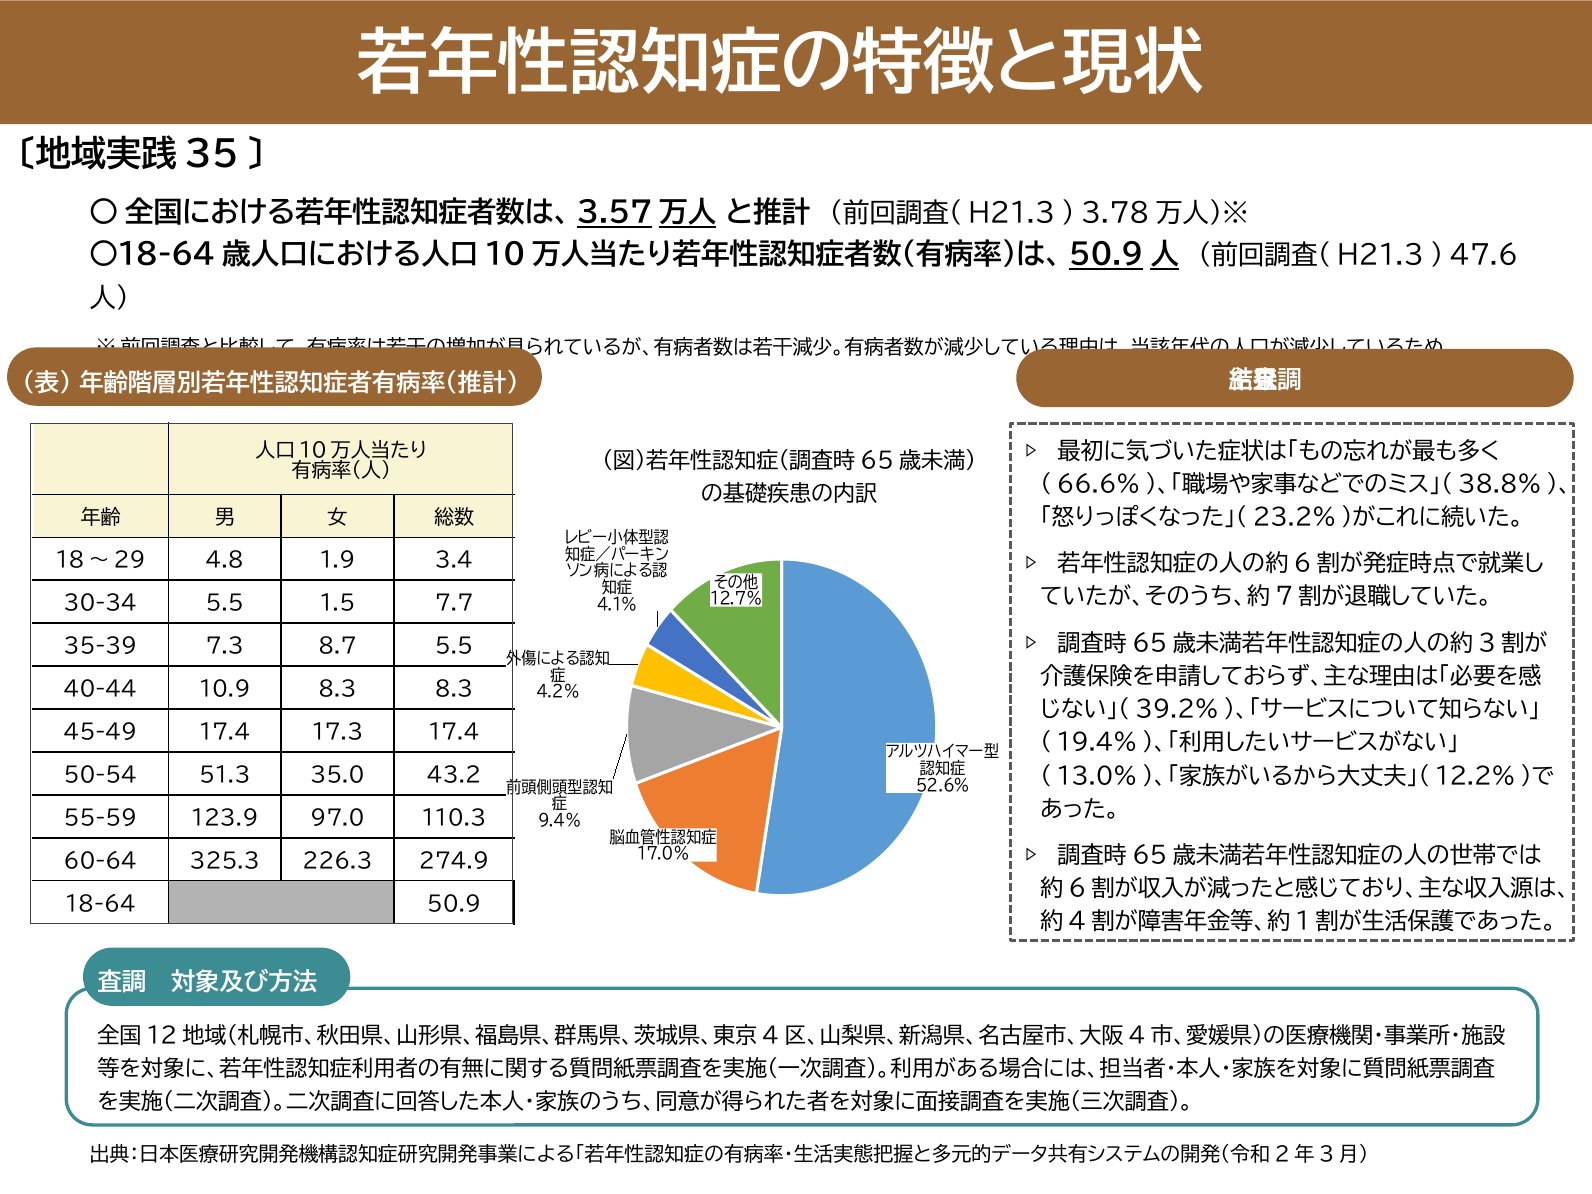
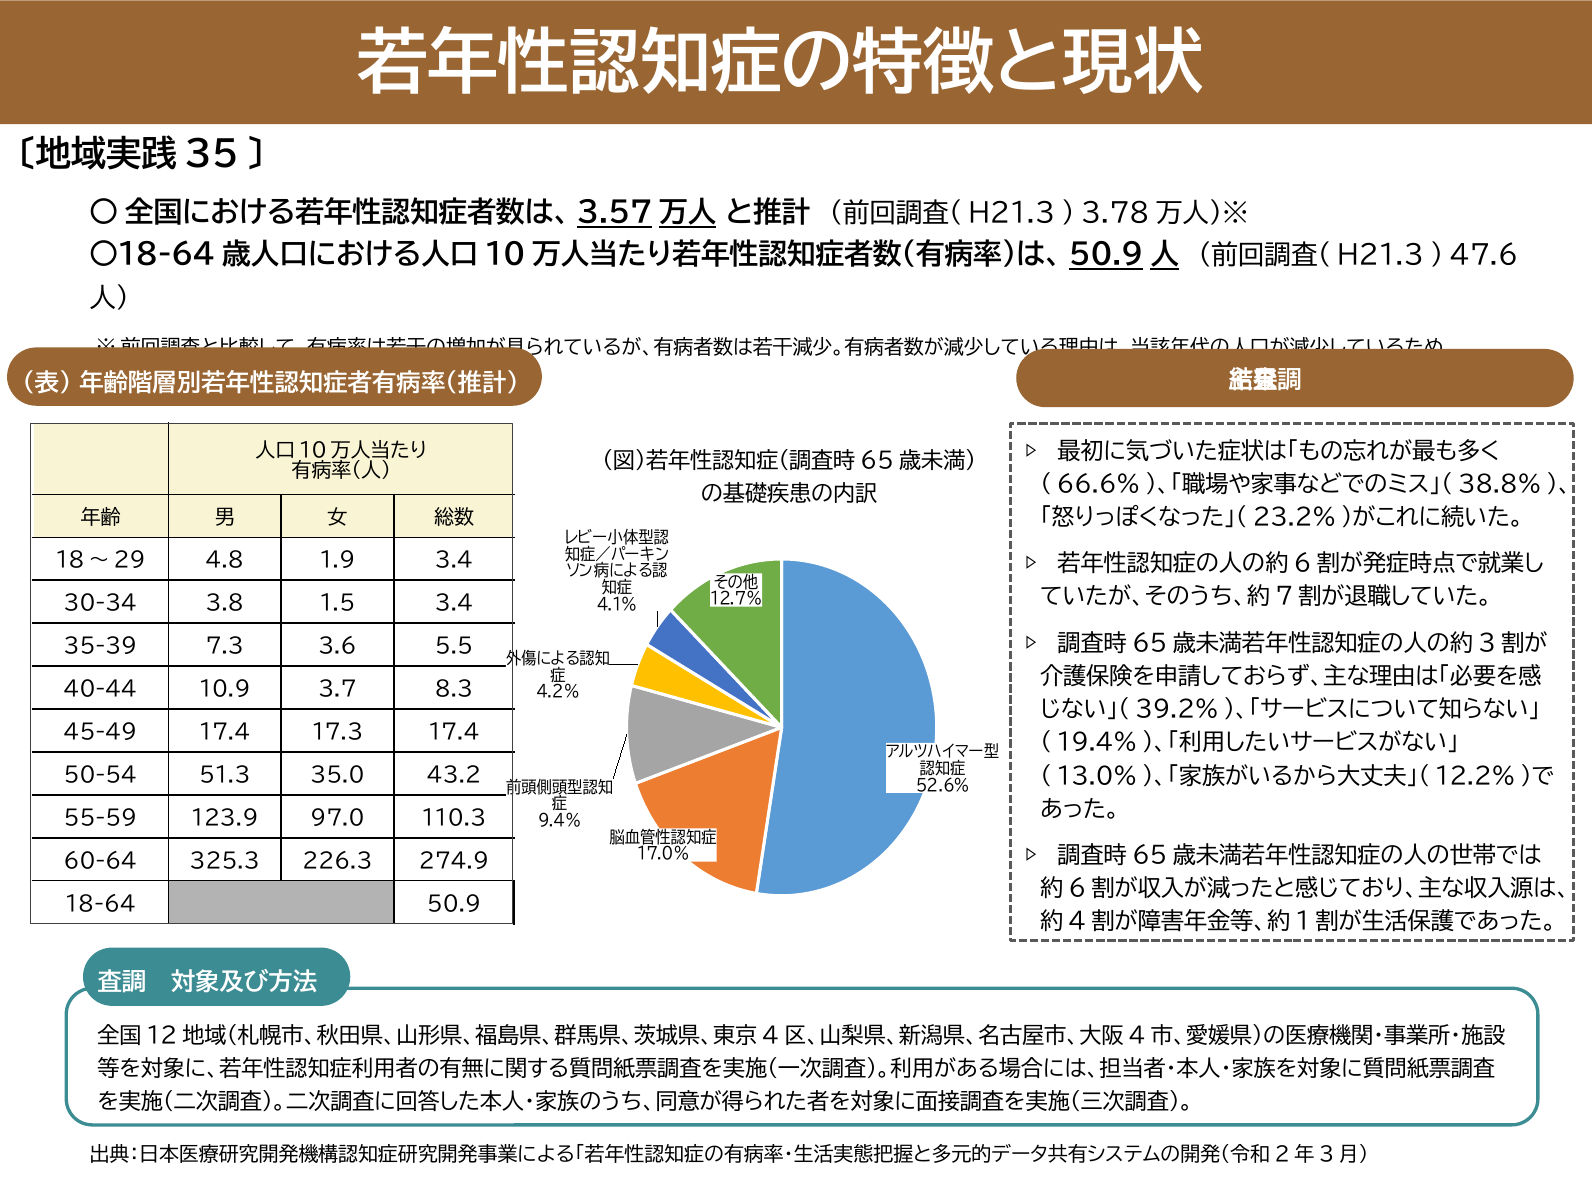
30-34 5.5: 5.5 -> 3.8 (225, 604)
1.5 7.7: 7.7 -> 3.4 (454, 604)
8.7: 8.7 -> 3.6 (337, 647)
10.9 8.3: 8.3 -> 3.7 (337, 689)
